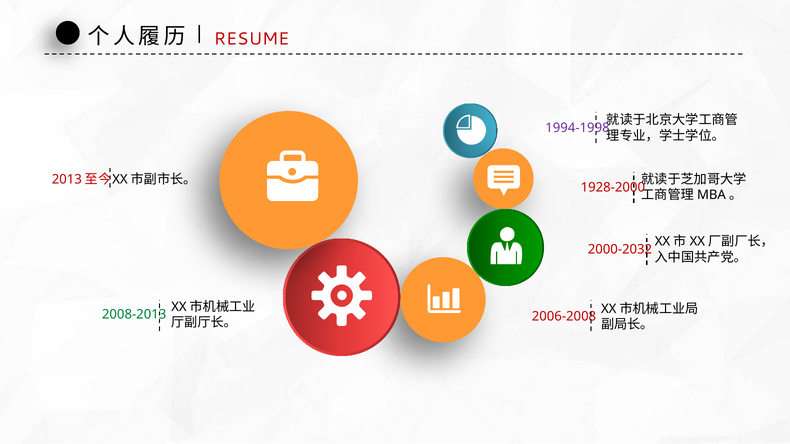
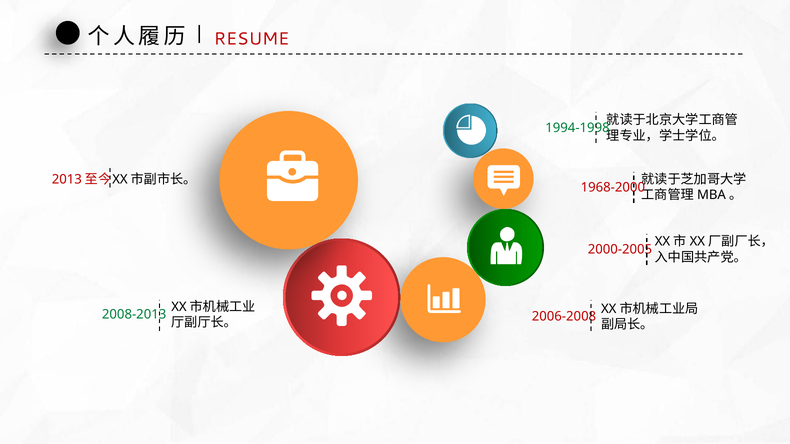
1994-1998 colour: purple -> green (577, 128)
1928-2000: 1928-2000 -> 1968-2000 (613, 187)
2000-2032: 2000-2032 -> 2000-2005 (620, 250)
